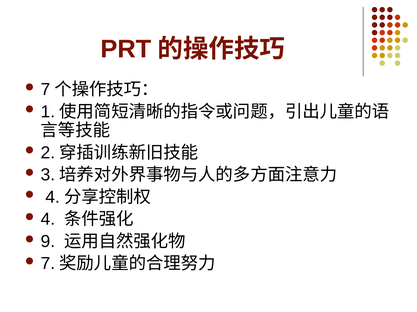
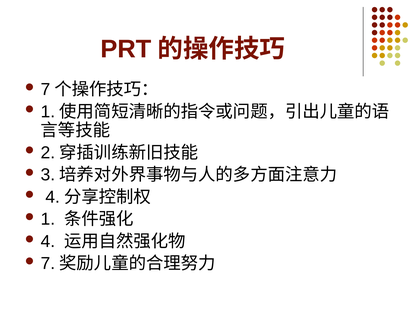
4: 4 -> 1 (48, 220)
9: 9 -> 4 (48, 242)
